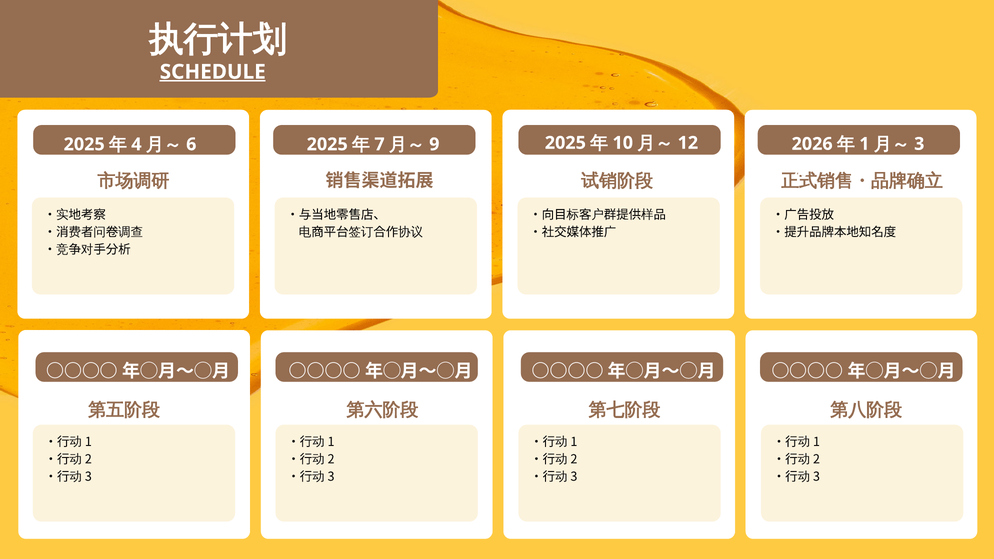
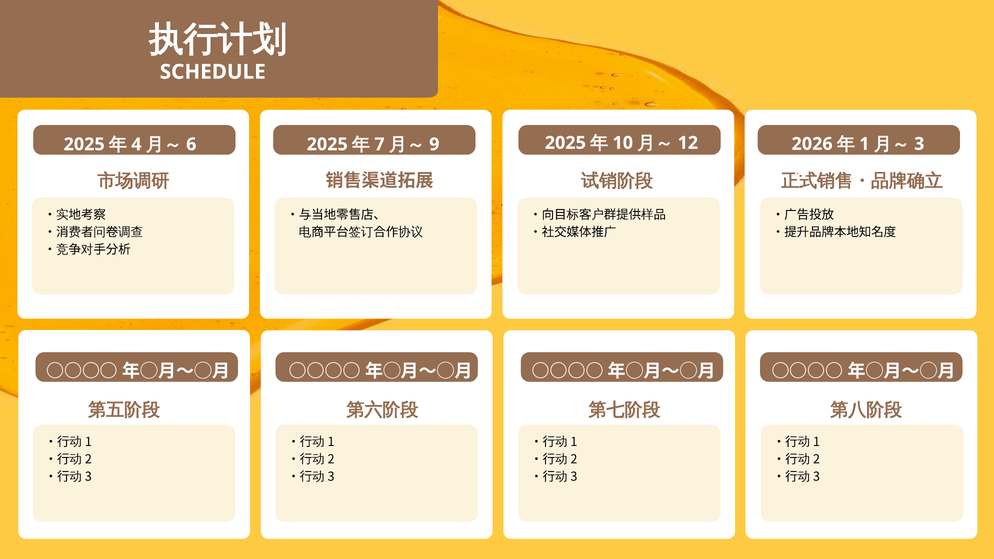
SCHEDULE underline: present -> none (213, 72)
